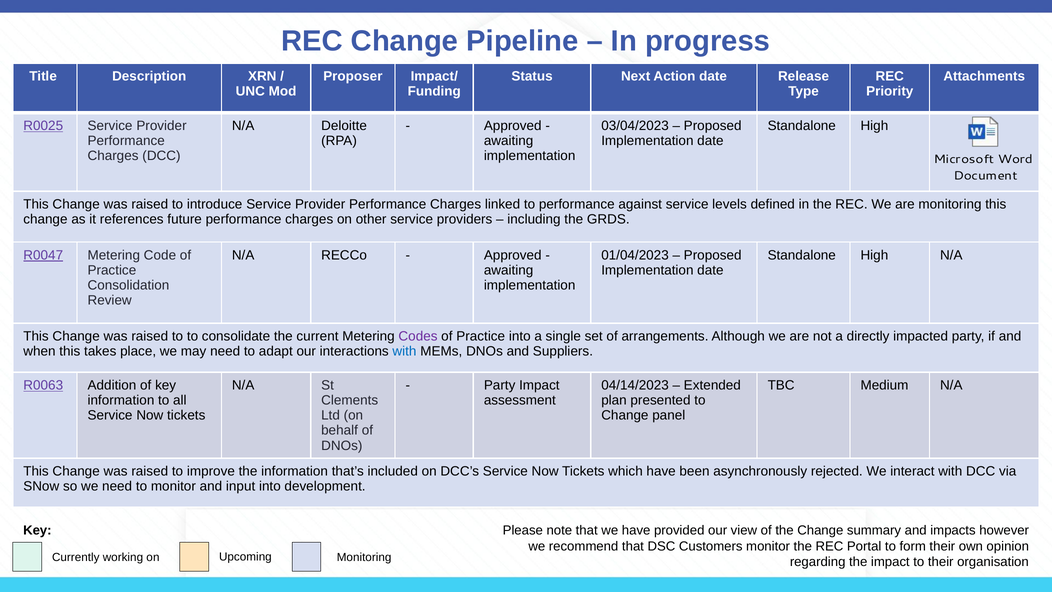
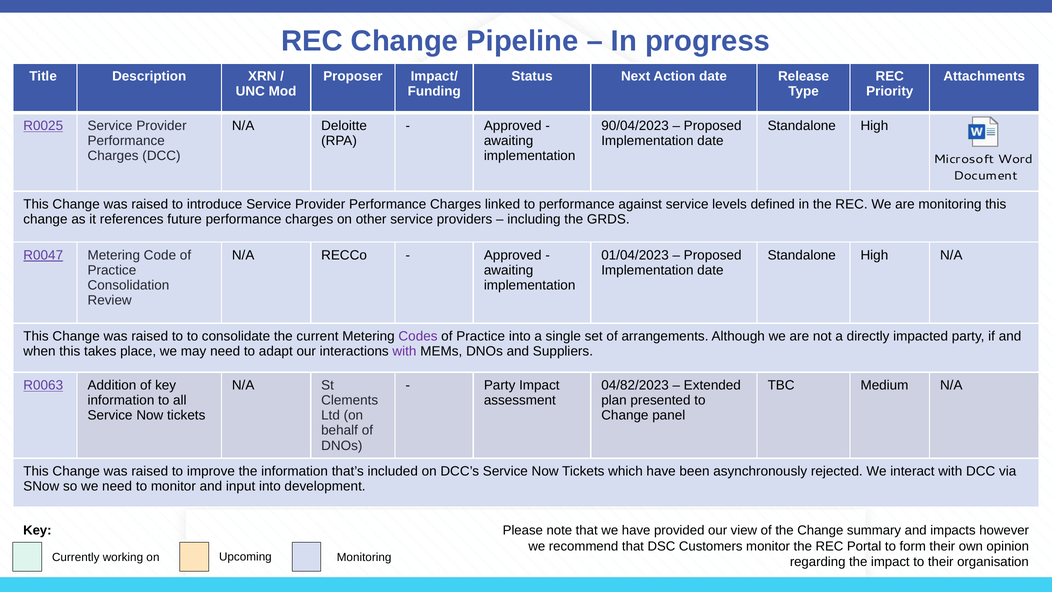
03/04/2023: 03/04/2023 -> 90/04/2023 (635, 126)
with colour: blue -> purple (404, 351)
04/14/2023: 04/14/2023 -> 04/82/2023 (635, 385)
